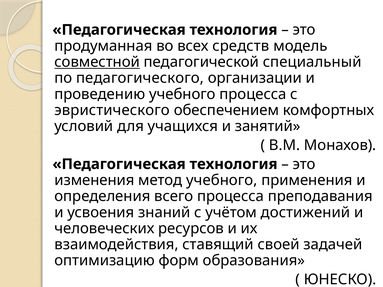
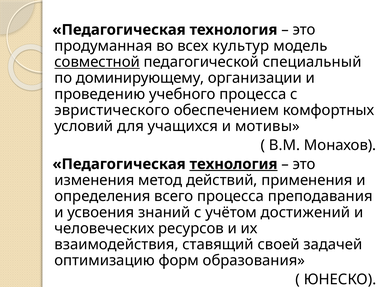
средств: средств -> культур (241, 46)
педагогического: педагогического -> доминирующему (140, 78)
занятий: занятий -> мотивы (267, 126)
технология underline: none -> present (234, 164)
метод учебного: учебного -> действий (222, 180)
